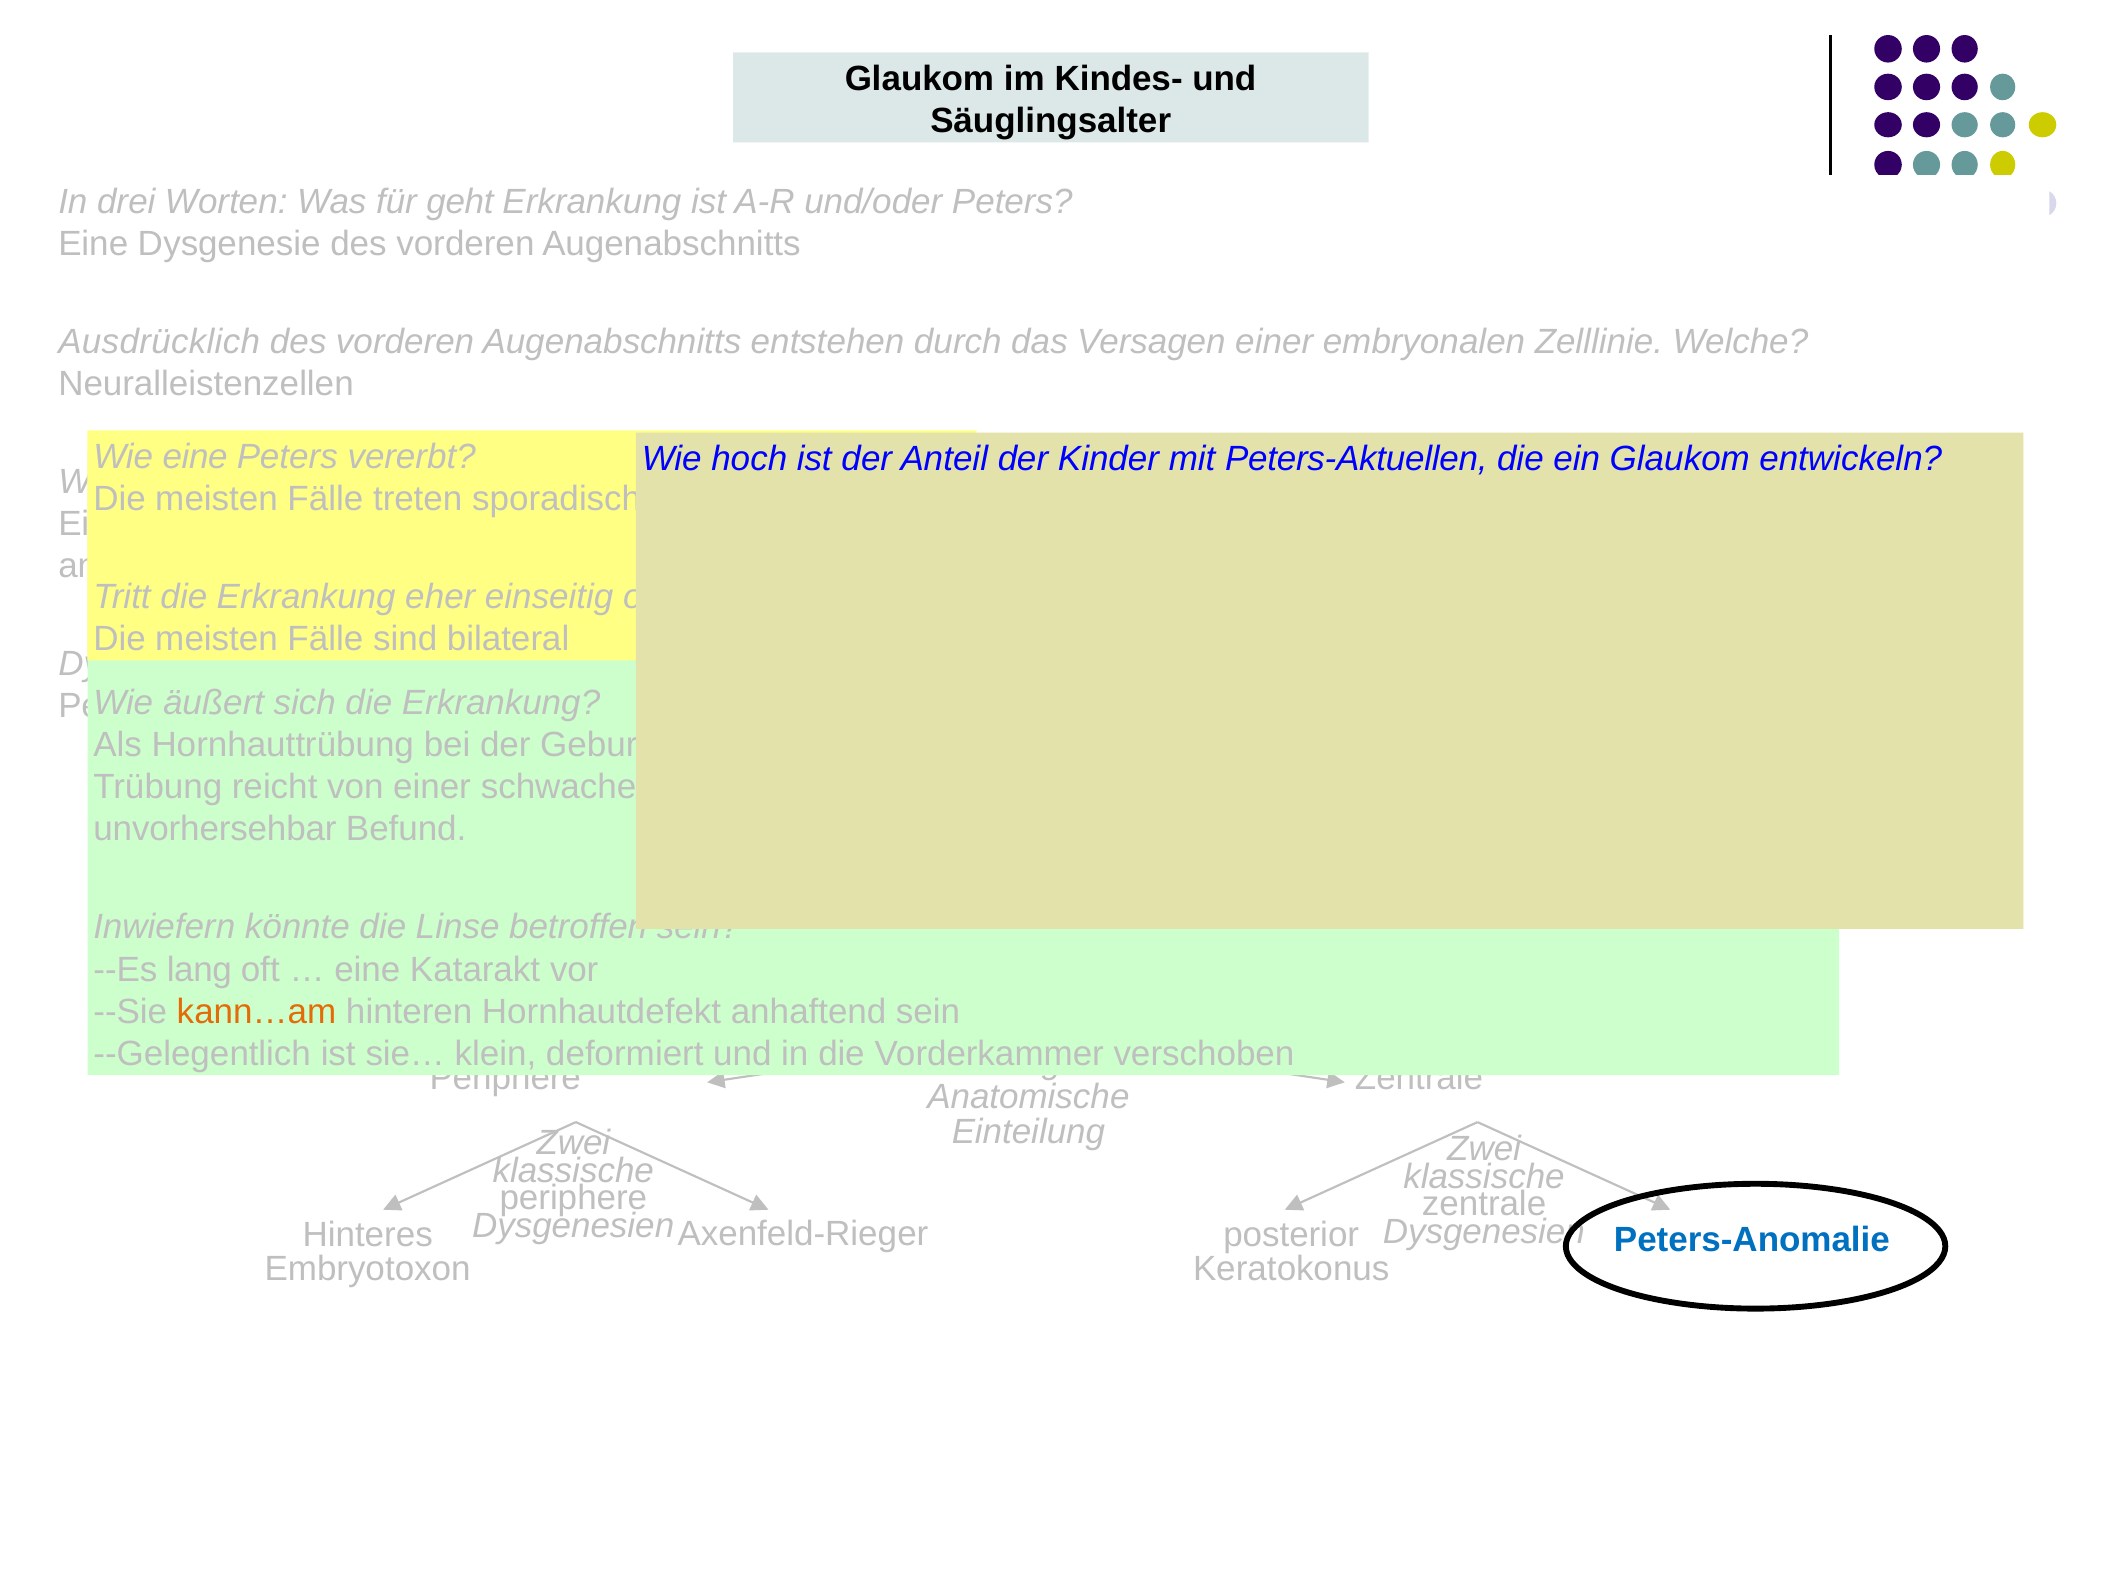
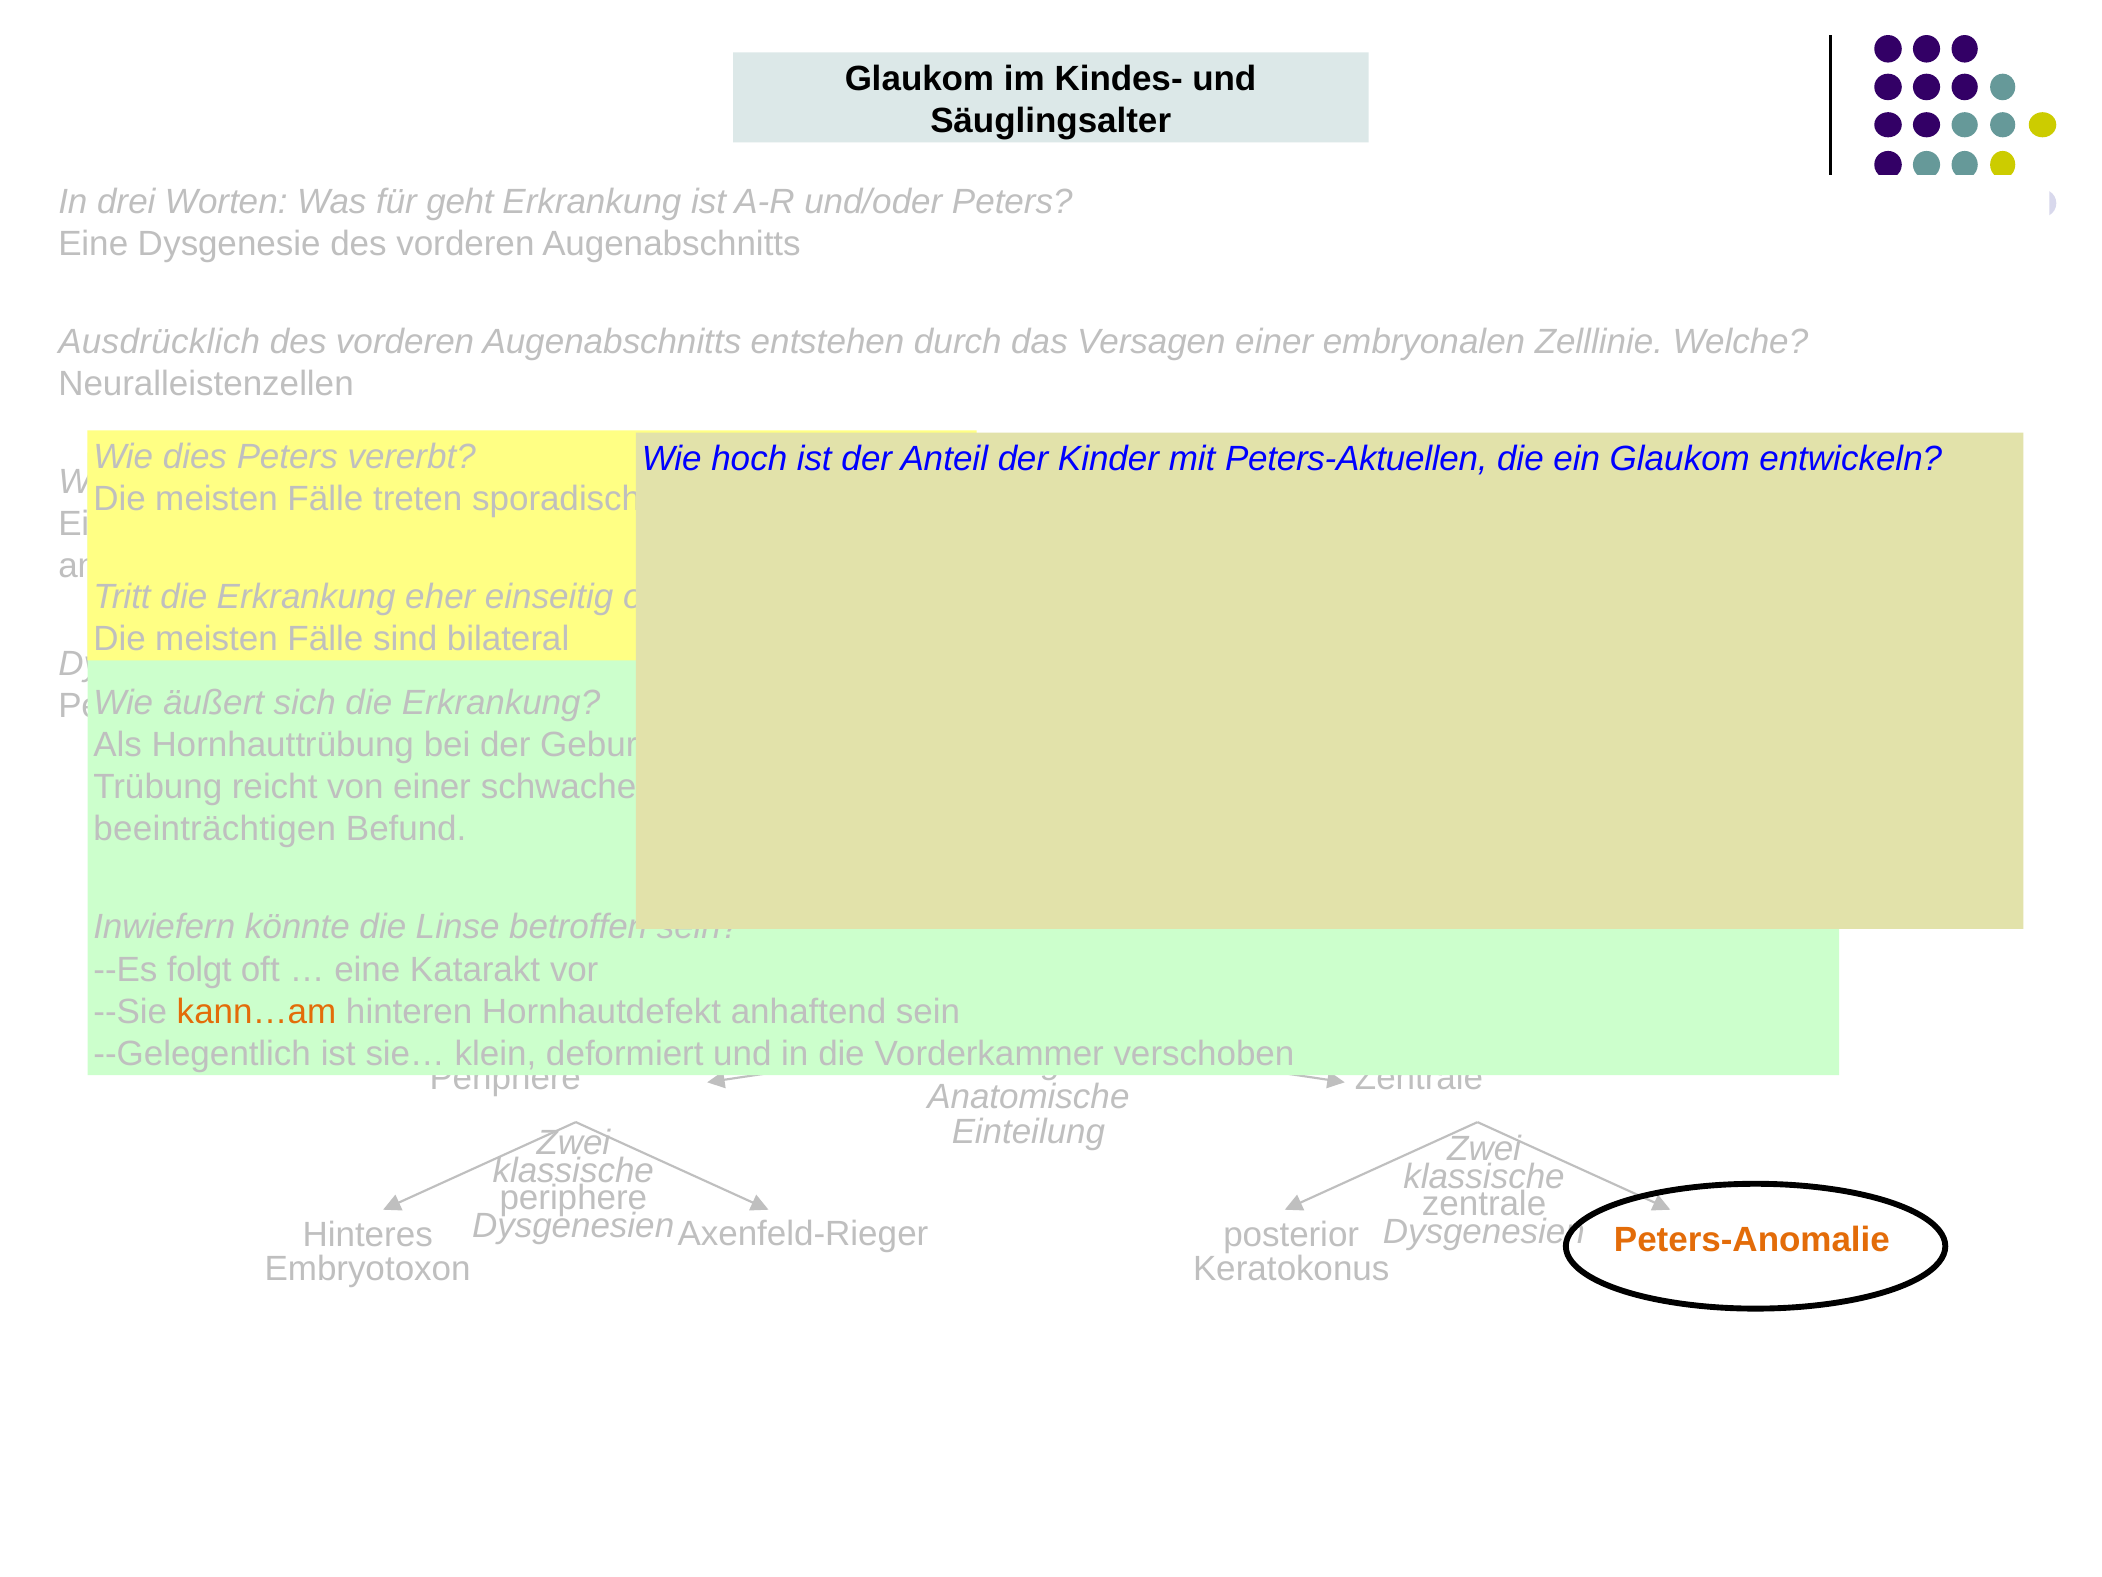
eine: eine -> dies (195, 457)
unvorhersehbar: unvorhersehbar -> beeinträchtigen (215, 829)
lang: lang -> folgt (199, 969)
Peters-Anomalie colour: blue -> orange (1752, 1240)
